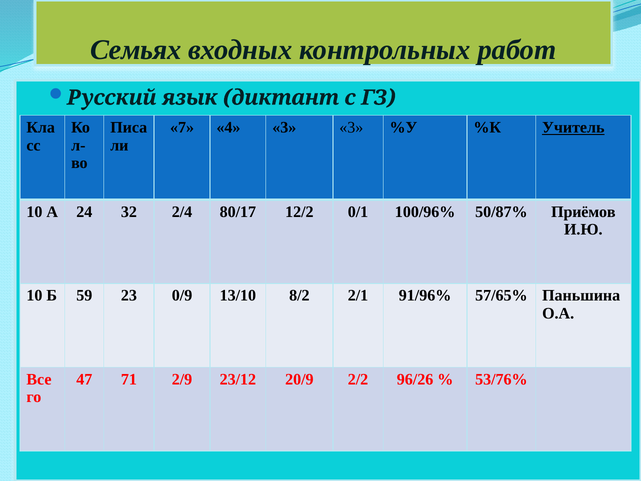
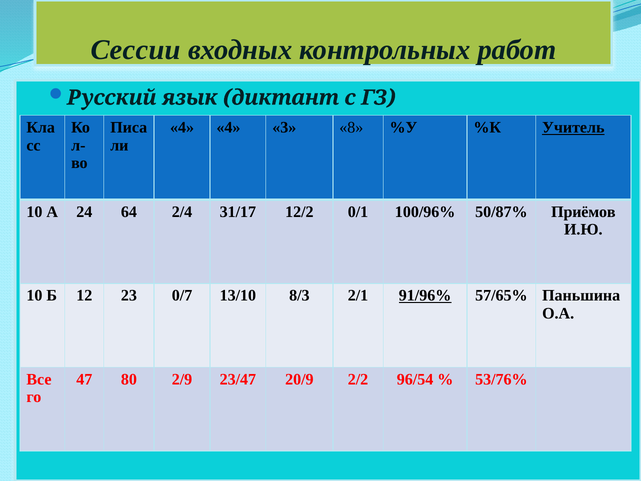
Семьях: Семьях -> Сессии (136, 50)
7: 7 -> 4 (182, 127)
3 3: 3 -> 8 (351, 127)
32: 32 -> 64 (129, 212)
80/17: 80/17 -> 31/17 (238, 212)
59: 59 -> 12 (84, 296)
0/9: 0/9 -> 0/7 (182, 296)
8/2: 8/2 -> 8/3 (299, 296)
91/96% underline: none -> present (425, 296)
71: 71 -> 80 (129, 379)
23/12: 23/12 -> 23/47 (238, 379)
96/26: 96/26 -> 96/54 (415, 379)
